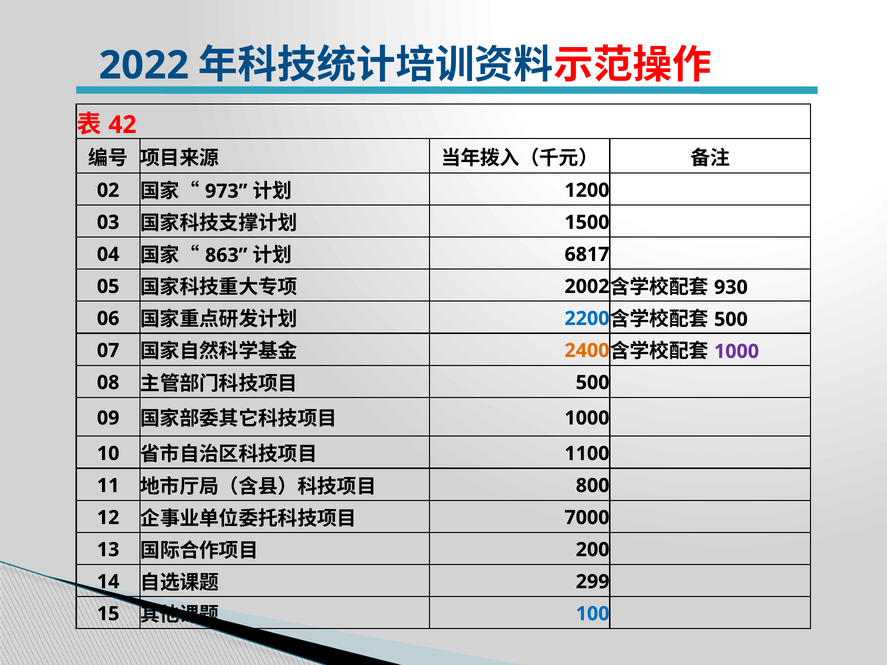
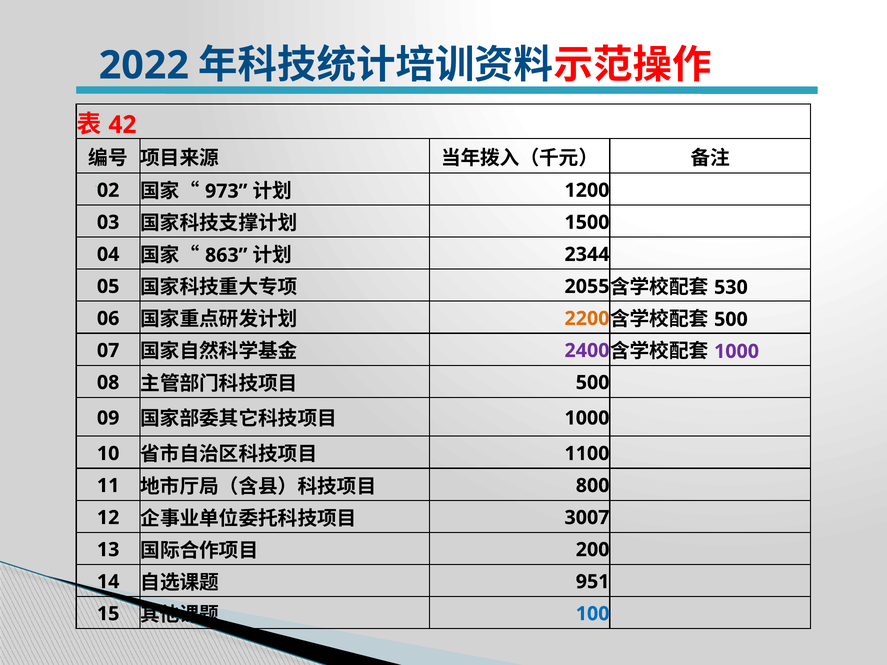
6817: 6817 -> 2344 (587, 255)
2002: 2002 -> 2055 (587, 287)
930: 930 -> 530 (731, 287)
2200 colour: blue -> orange (587, 319)
2400 colour: orange -> purple (587, 351)
7000: 7000 -> 3007 (587, 518)
299: 299 -> 951 (593, 582)
